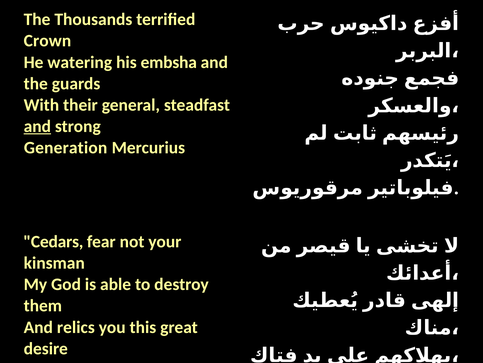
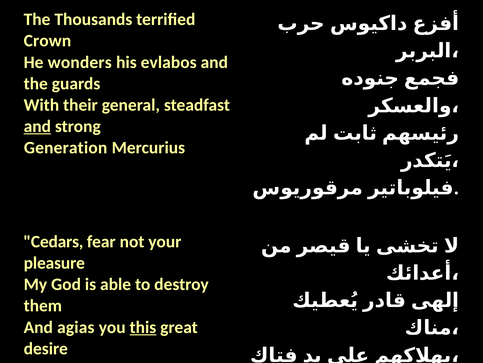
watering: watering -> wonders (80, 62)
embsha: embsha -> evlabos (169, 62)
kinsman: kinsman -> pleasure (54, 263)
relics: relics -> agias (76, 327)
this underline: none -> present (143, 327)
